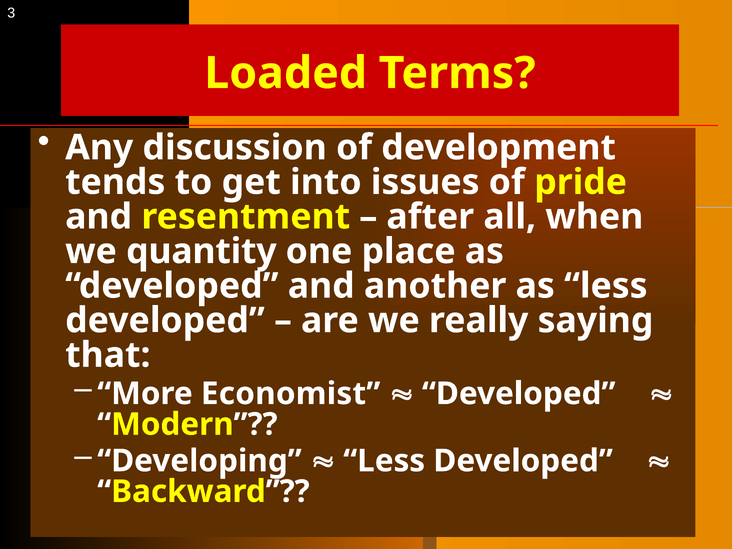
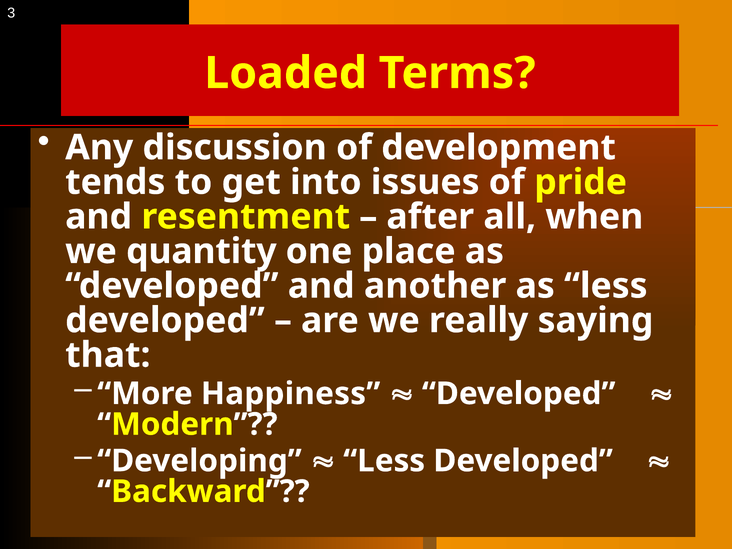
Economist: Economist -> Happiness (291, 394)
